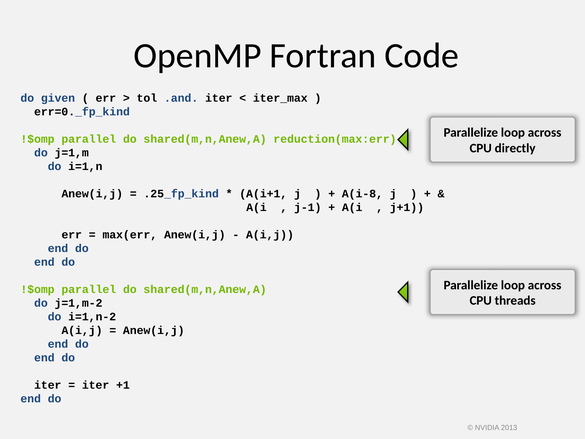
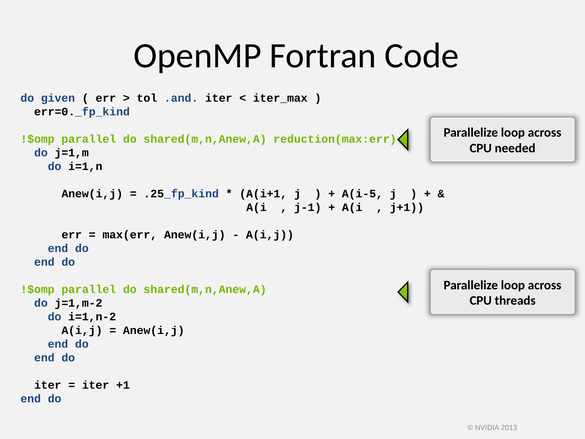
directly: directly -> needed (515, 148)
A(i-8: A(i-8 -> A(i-5 (362, 194)
